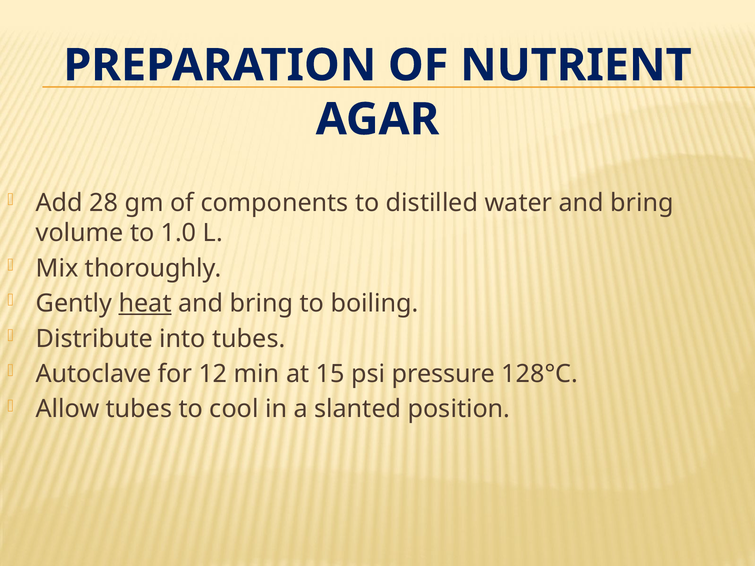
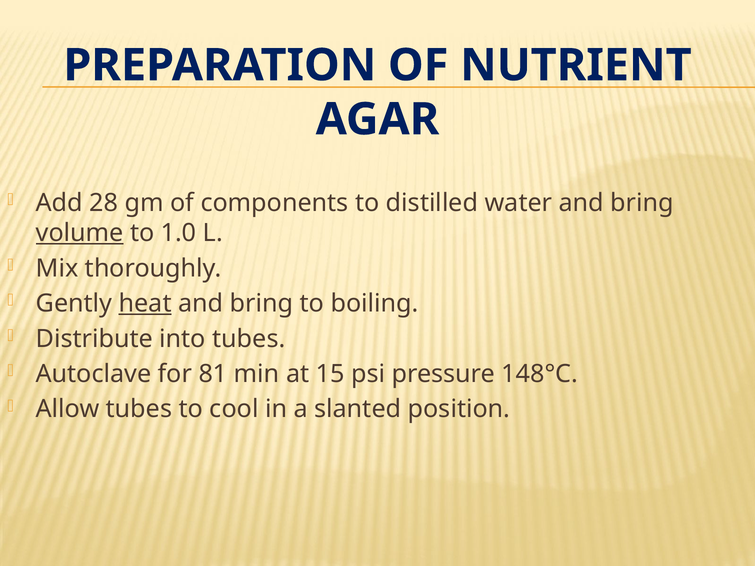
volume underline: none -> present (80, 233)
12: 12 -> 81 (213, 374)
128°C: 128°C -> 148°C (540, 374)
